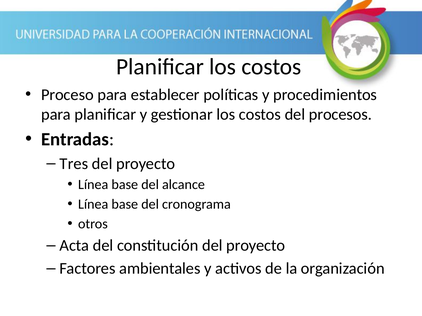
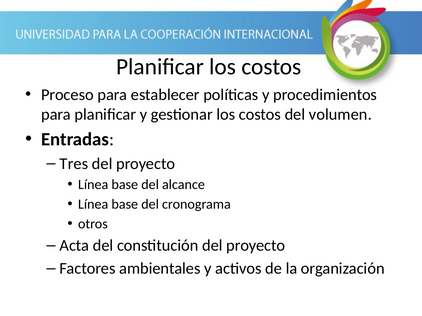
procesos: procesos -> volumen (340, 115)
